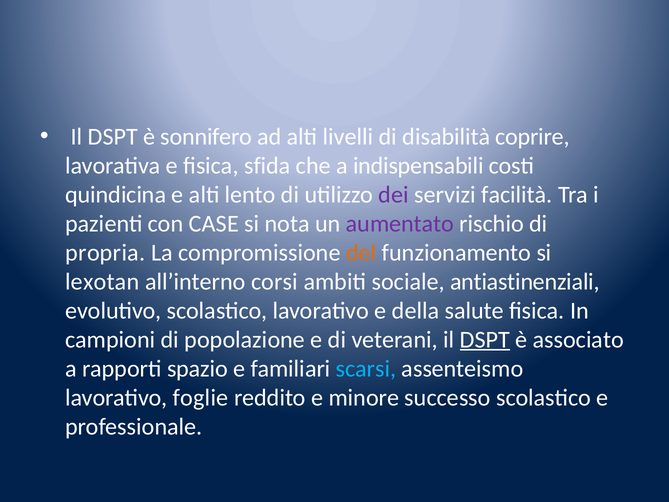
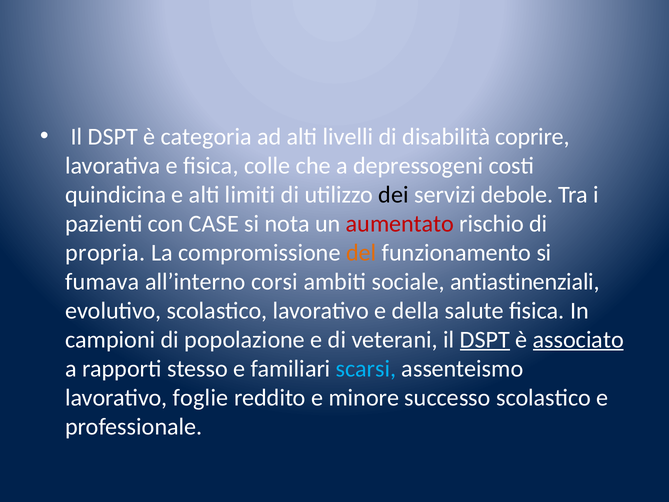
sonnifero: sonnifero -> categoria (206, 137)
sfida: sfida -> colle (267, 166)
indispensabili: indispensabili -> depressogeni (418, 166)
lento: lento -> limiti (250, 195)
dei colour: purple -> black (394, 195)
facilità: facilità -> debole (517, 195)
aumentato colour: purple -> red (400, 224)
lexotan: lexotan -> fumava (102, 281)
associato underline: none -> present (578, 339)
spazio: spazio -> stesso (197, 368)
